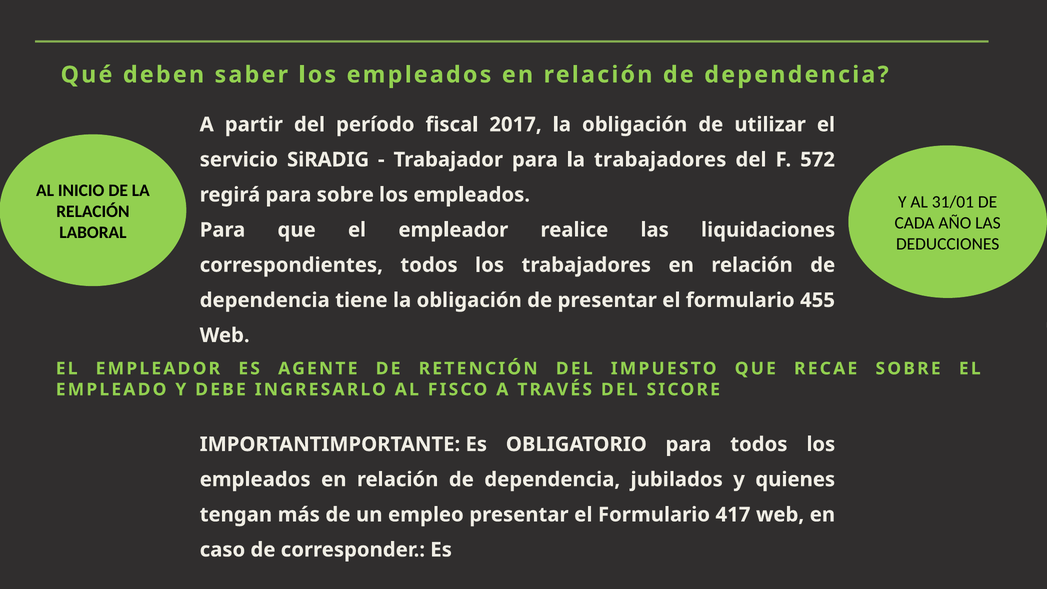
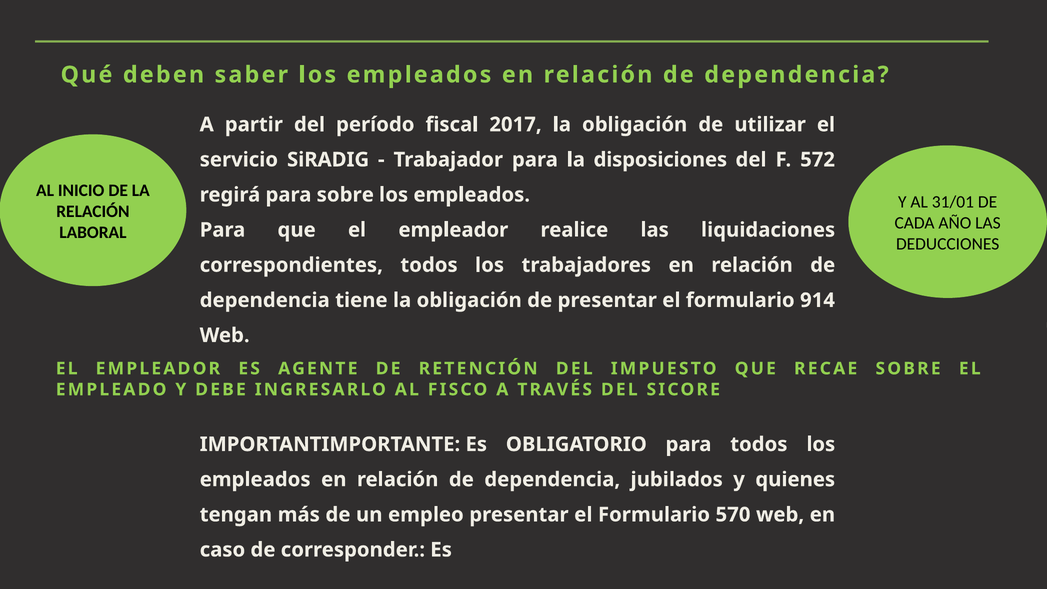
la trabajadores: trabajadores -> disposiciones (660, 160)
455: 455 -> 914 (817, 300)
417: 417 -> 570 (733, 515)
